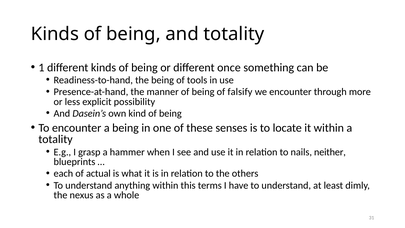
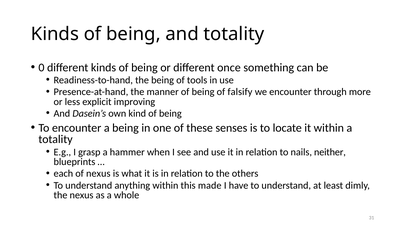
1: 1 -> 0 (41, 67)
possibility: possibility -> improving (134, 102)
of actual: actual -> nexus (98, 173)
terms: terms -> made (210, 185)
